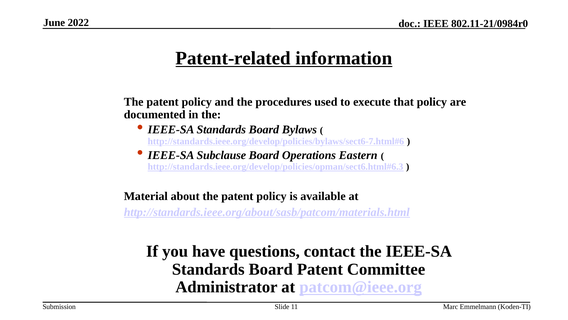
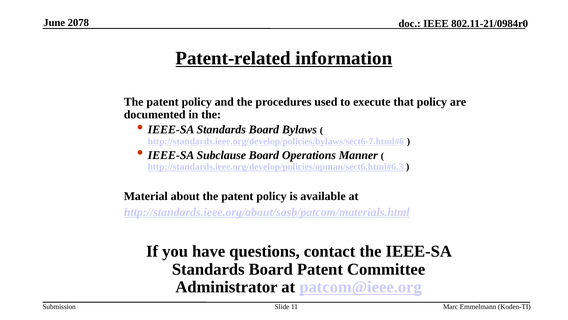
2022: 2022 -> 2078 (78, 23)
Eastern: Eastern -> Manner (358, 155)
